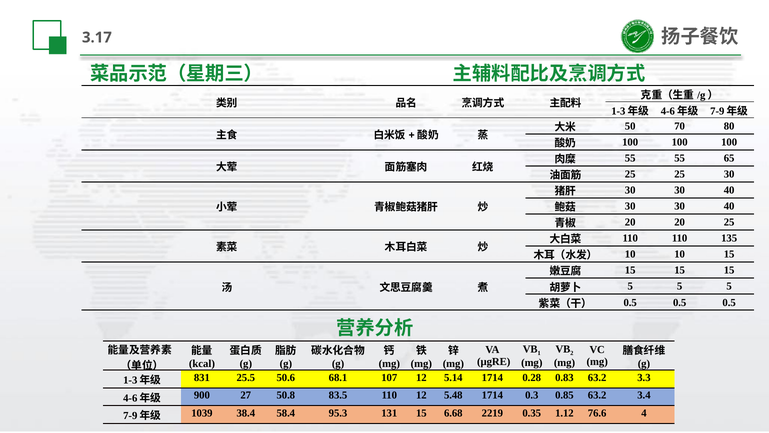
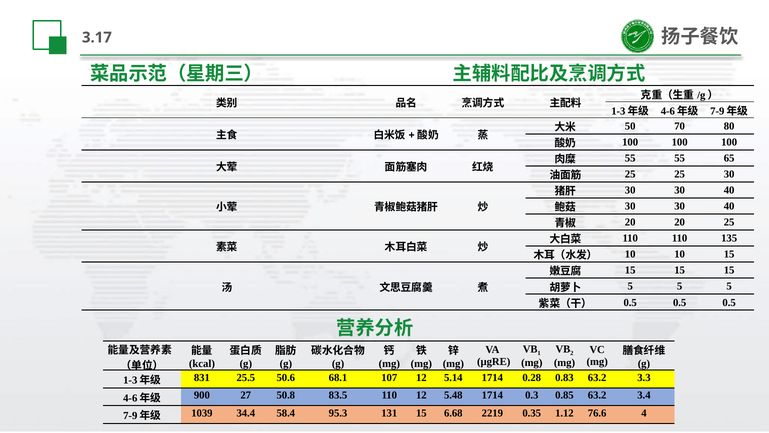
38.4: 38.4 -> 34.4 (246, 413)
